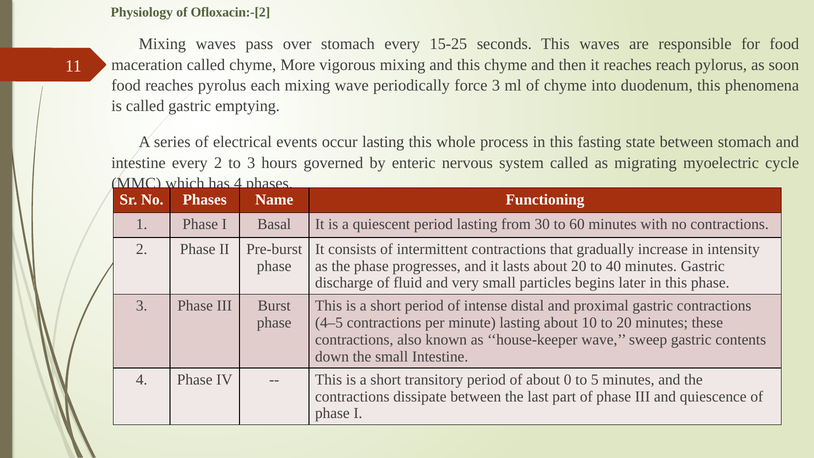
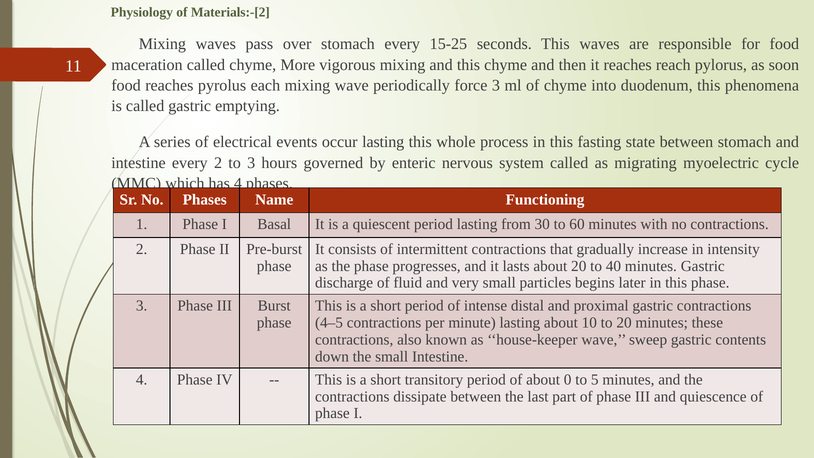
Ofloxacin:-[2: Ofloxacin:-[2 -> Materials:-[2 (230, 12)
